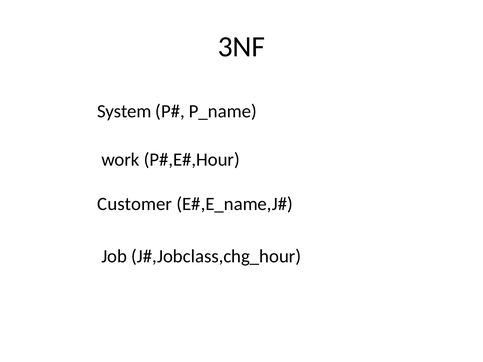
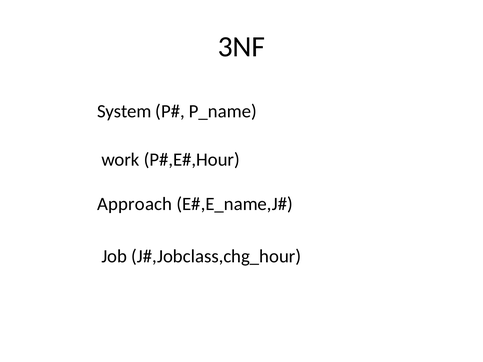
Customer: Customer -> Approach (135, 204)
